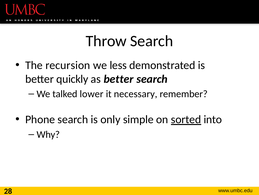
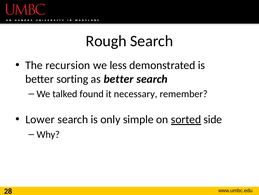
Throw: Throw -> Rough (106, 41)
quickly: quickly -> sorting (72, 79)
lower: lower -> found (92, 94)
Phone: Phone -> Lower (40, 119)
into: into -> side (213, 119)
